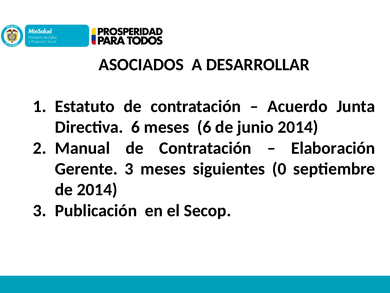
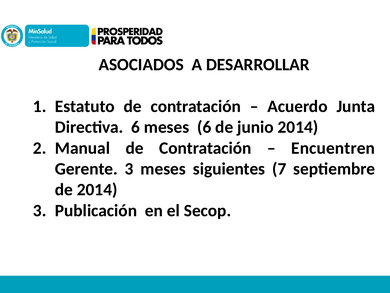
Elaboración: Elaboración -> Encuentren (333, 148)
0: 0 -> 7 (279, 169)
